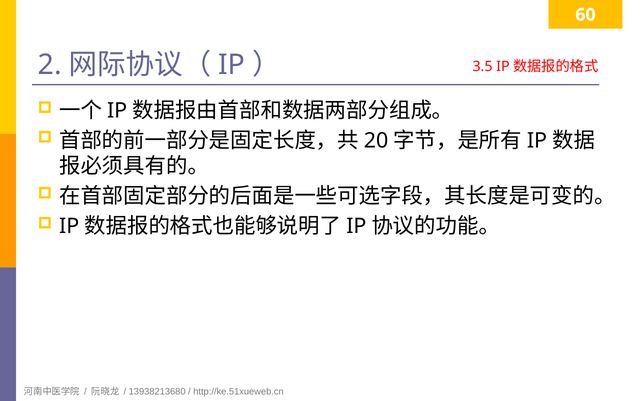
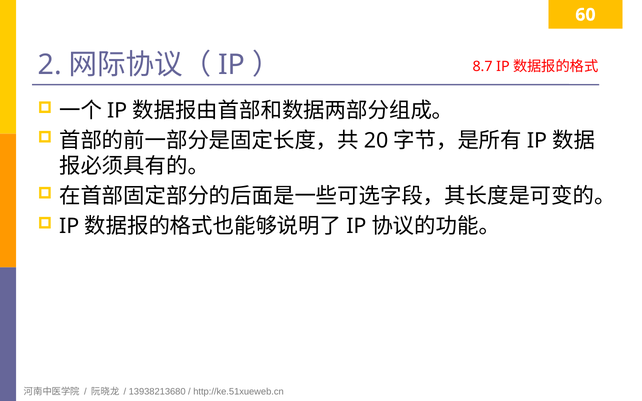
3.5: 3.5 -> 8.7 (483, 66)
